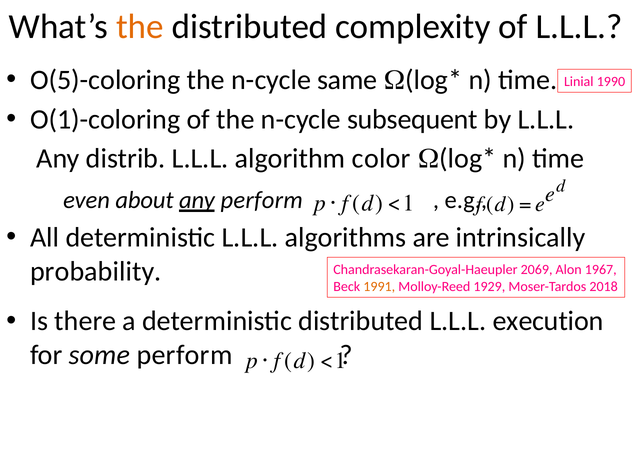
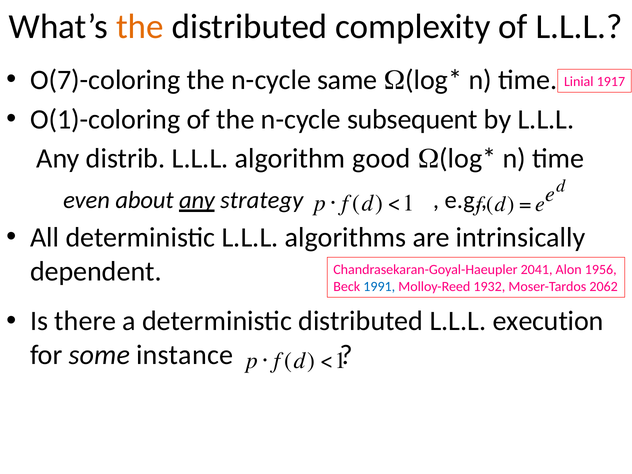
O(5)-coloring: O(5)-coloring -> O(7)-coloring (105, 80)
1990: 1990 -> 1917 (611, 82)
color: color -> good (381, 159)
any perform: perform -> strategy (262, 200)
probability: probability -> dependent (96, 271)
2069: 2069 -> 2041 (537, 270)
1967: 1967 -> 1956 (601, 270)
1991 colour: orange -> blue (379, 286)
1929: 1929 -> 1932 (489, 286)
2018: 2018 -> 2062 (604, 286)
some perform: perform -> instance (185, 355)
